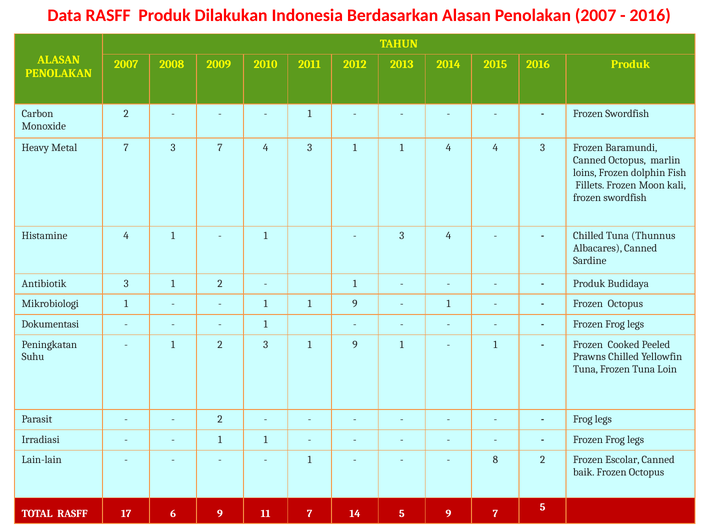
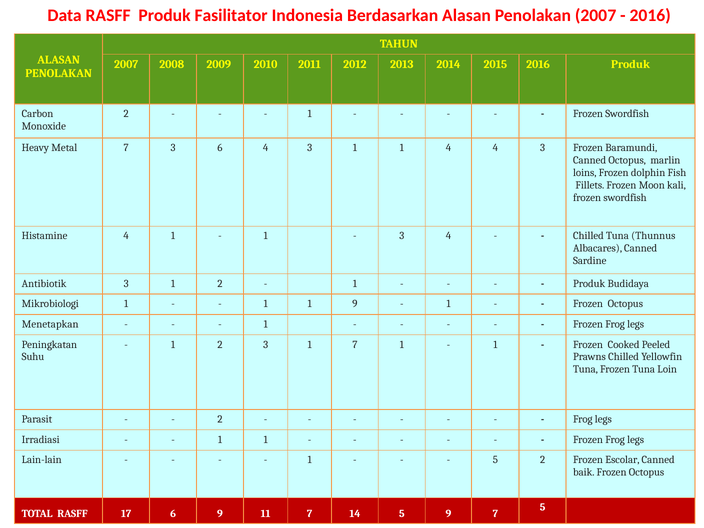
Dilakukan: Dilakukan -> Fasilitator (231, 15)
3 7: 7 -> 6 (220, 148)
Dokumentasi: Dokumentasi -> Menetapkan (50, 324)
3 1 9: 9 -> 7 (355, 344)
8: 8 -> 5 (495, 460)
